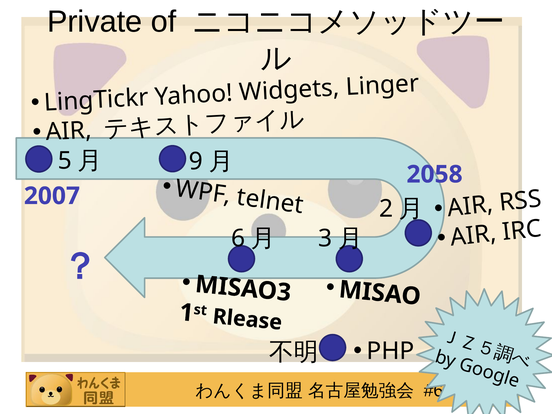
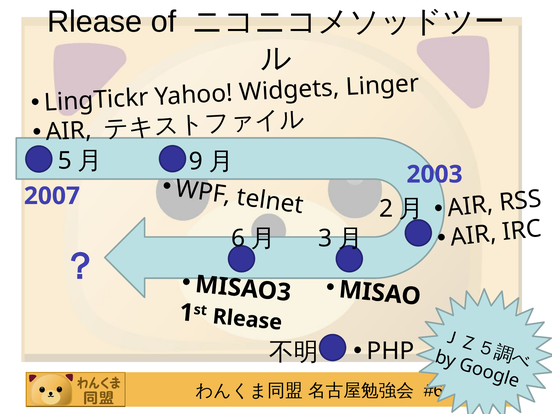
Private: Private -> Rlease (95, 22)
2058: 2058 -> 2003 (435, 174)
